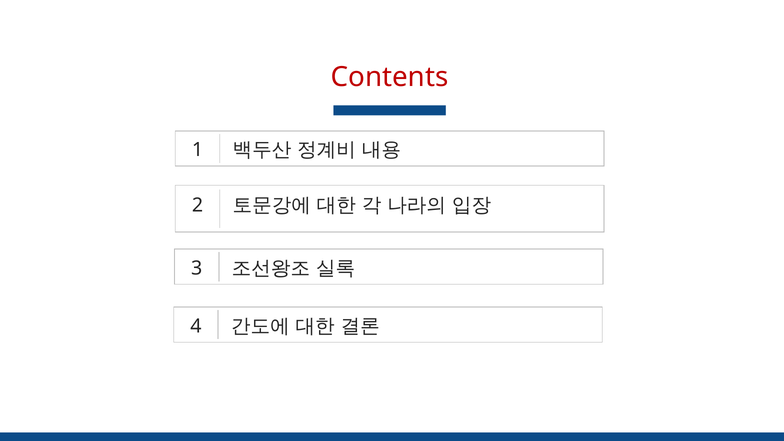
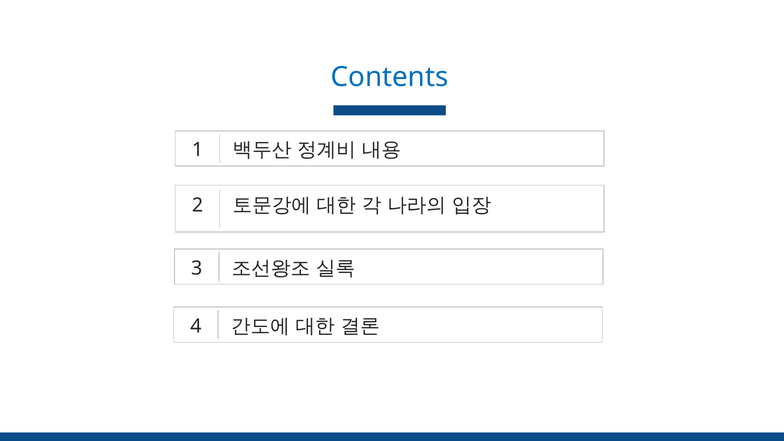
Contents colour: red -> blue (390, 77)
